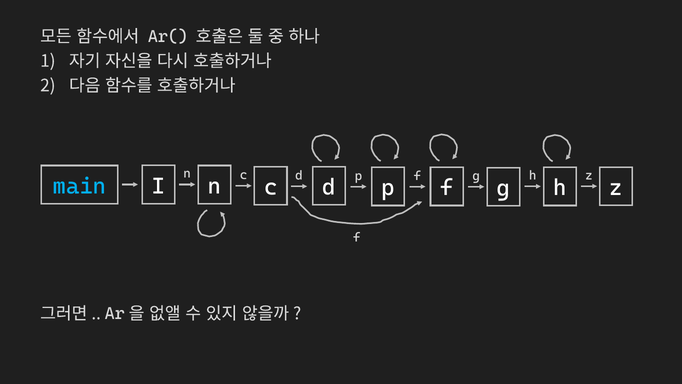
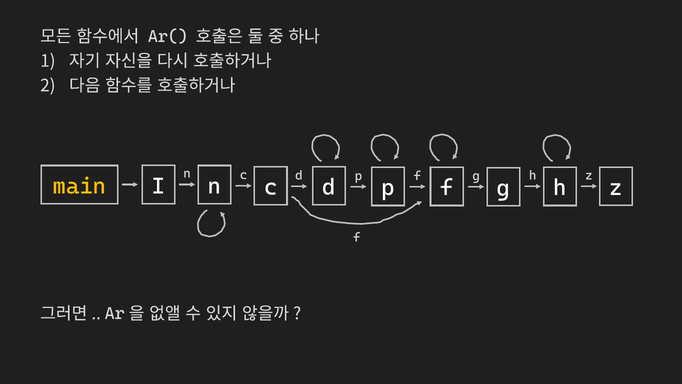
main colour: light blue -> yellow (80, 186)
